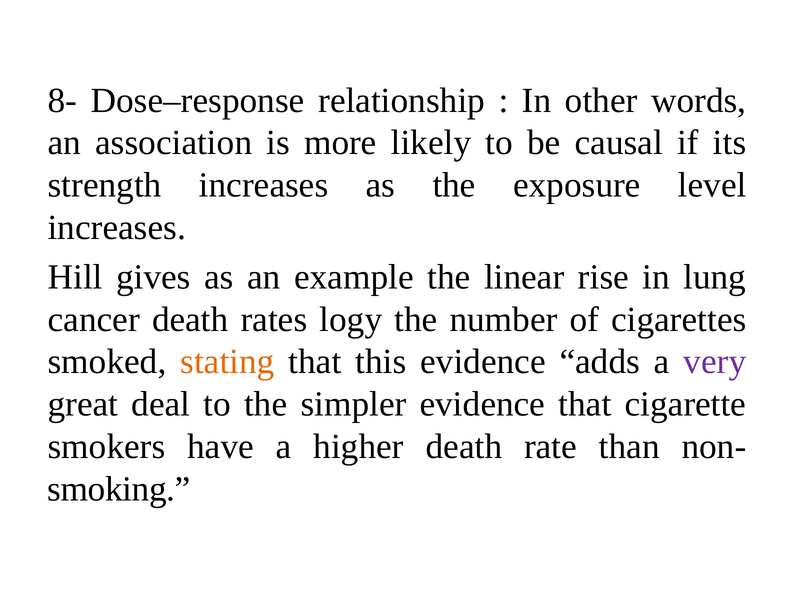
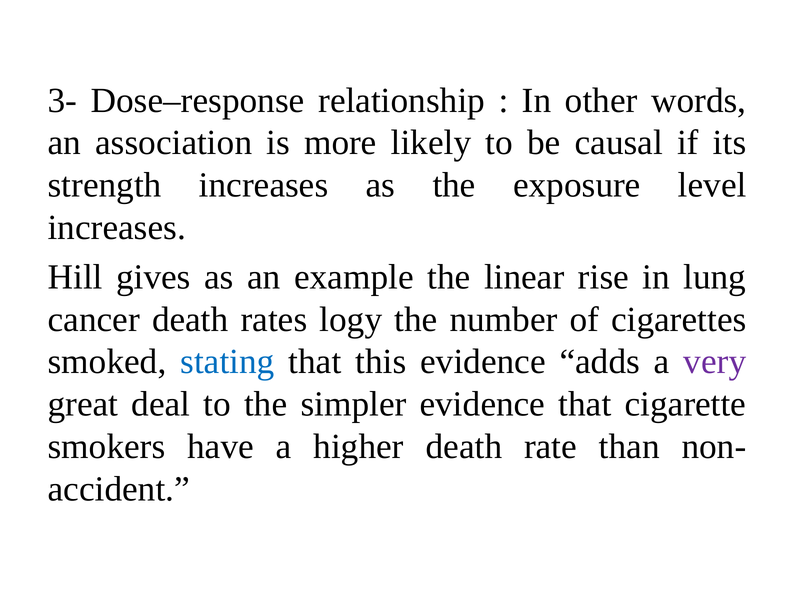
8-: 8- -> 3- (62, 100)
stating colour: orange -> blue (227, 362)
smoking: smoking -> accident (119, 489)
